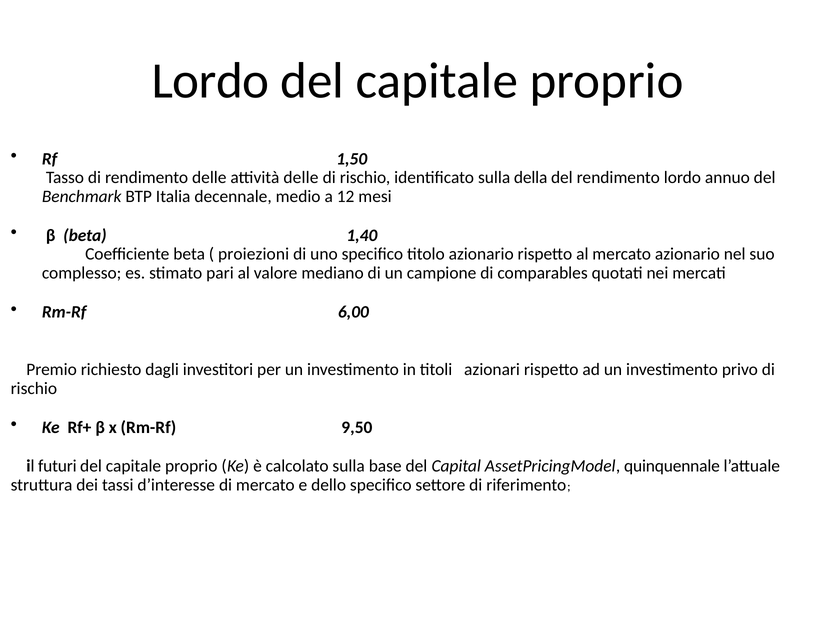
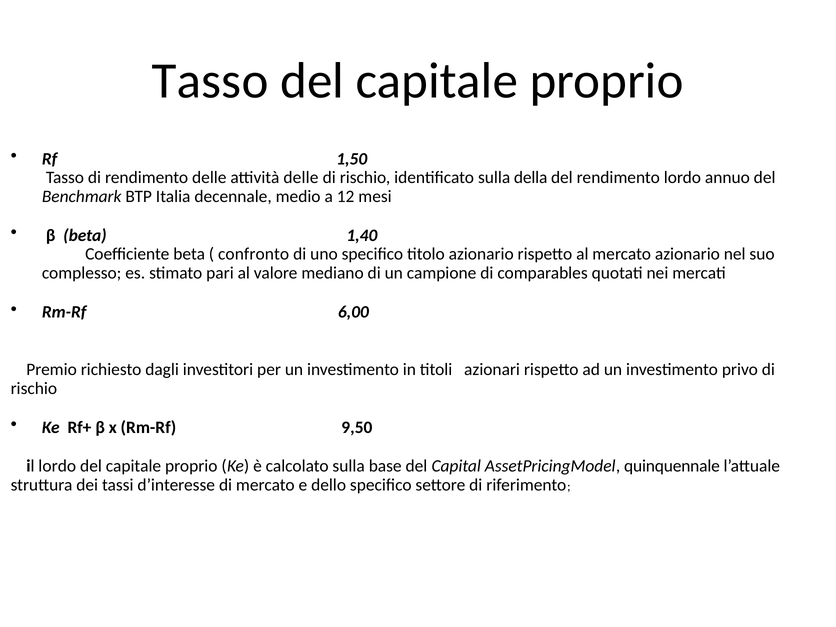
Lordo: Lordo -> Tasso (210, 81)
proiezioni: proiezioni -> confronto (254, 254)
il futuri: futuri -> lordo (57, 466)
